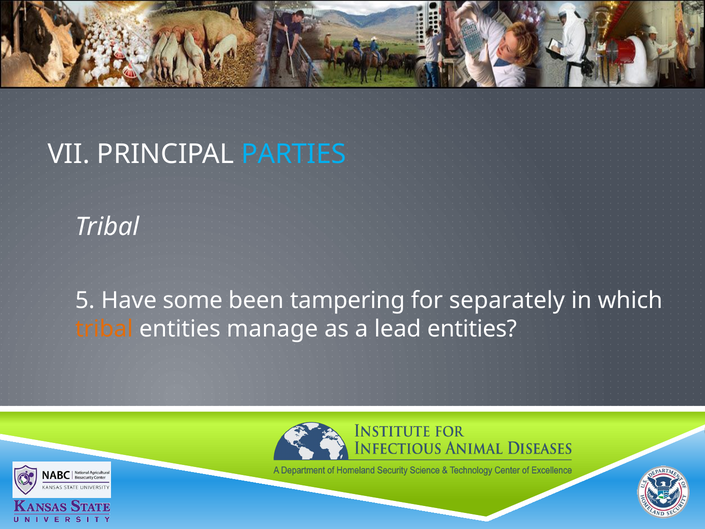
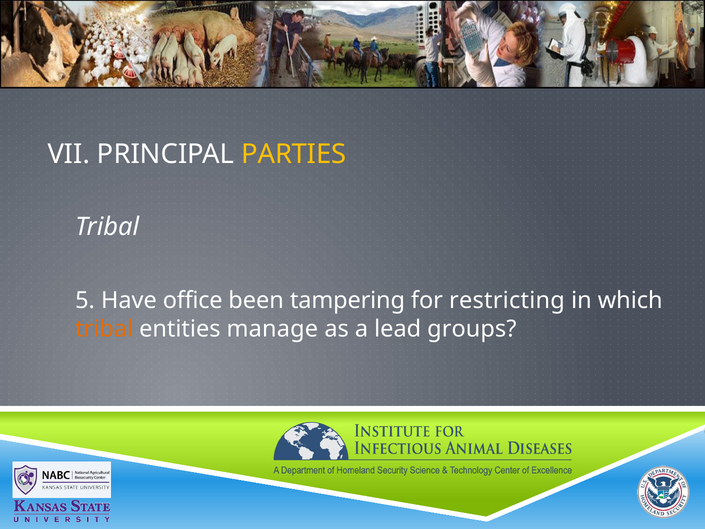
PARTIES colour: light blue -> yellow (294, 154)
some: some -> office (193, 300)
separately: separately -> restricting (507, 300)
lead entities: entities -> groups (472, 329)
